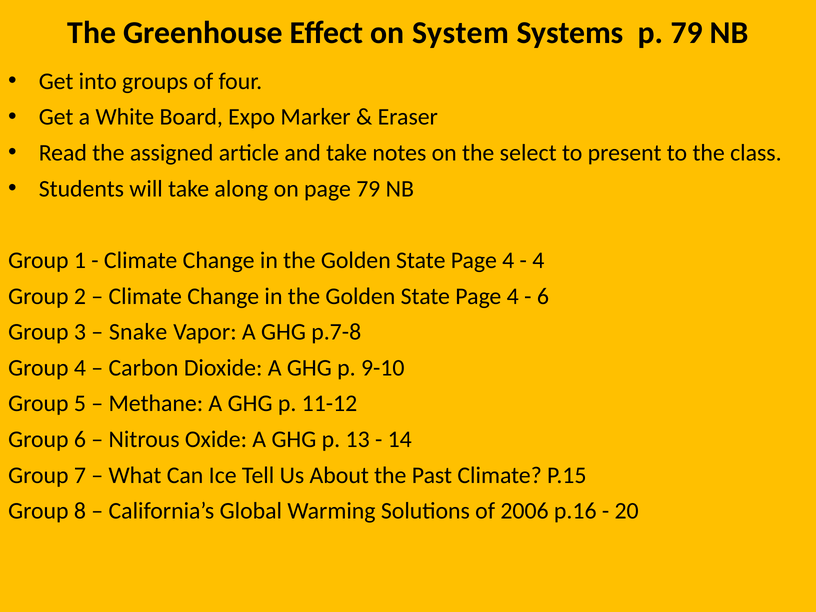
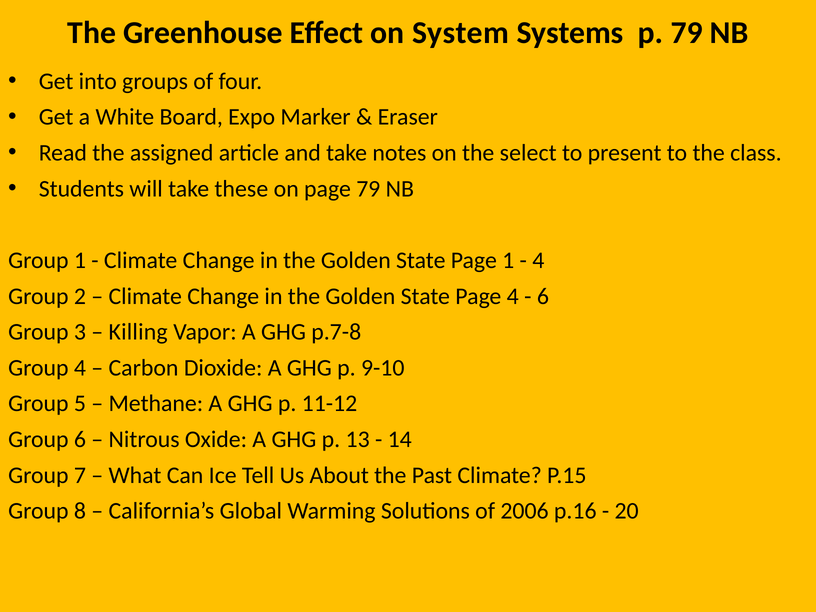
along: along -> these (241, 189)
4: 4 -> 1 (508, 260)
Snake: Snake -> Killing (138, 332)
